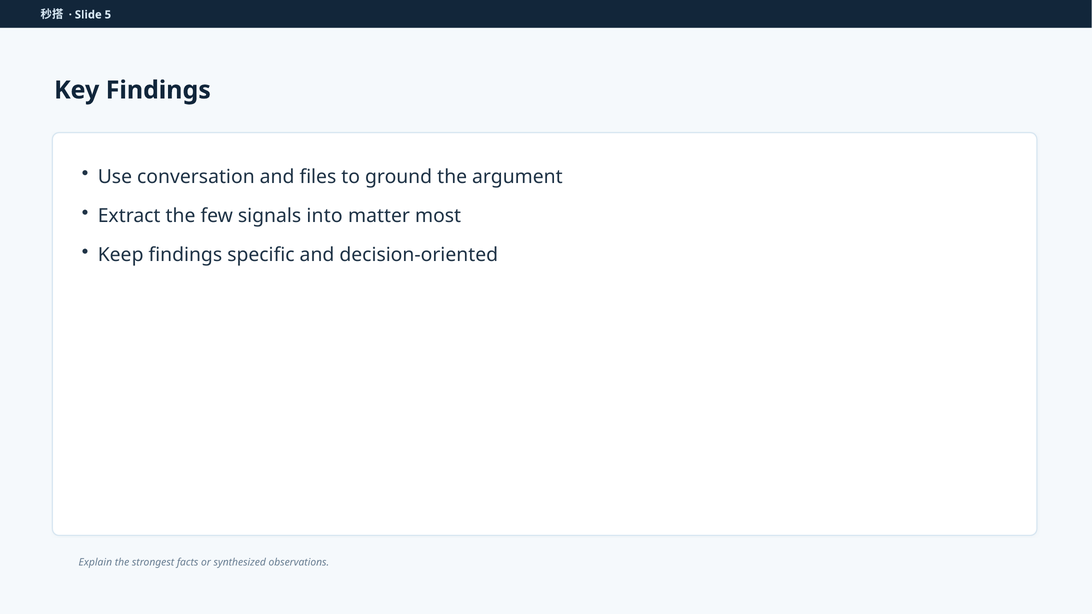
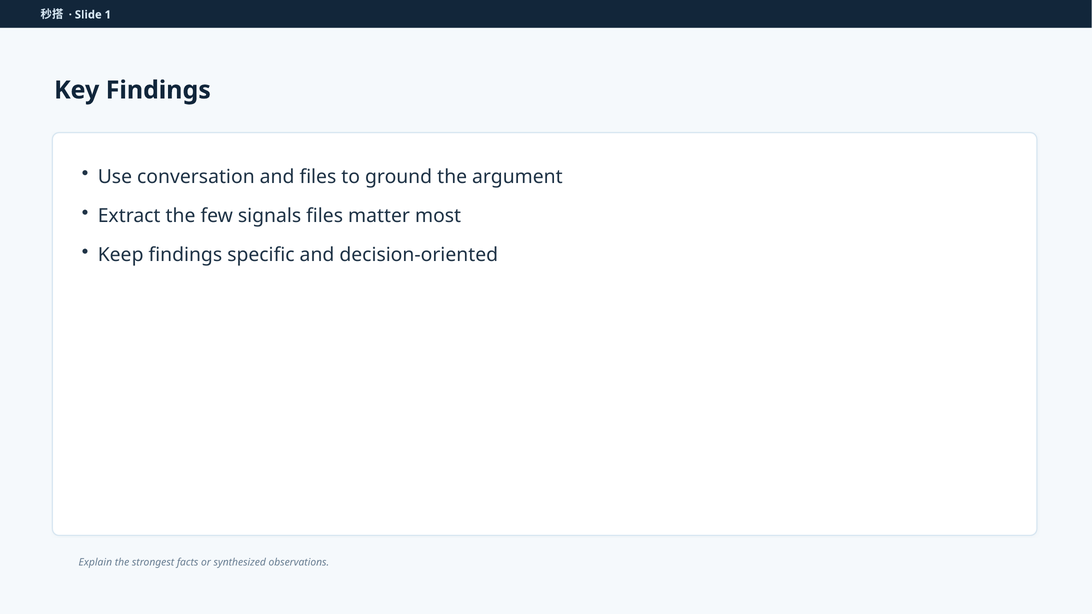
5: 5 -> 1 (108, 15)
signals into: into -> files (325, 216)
